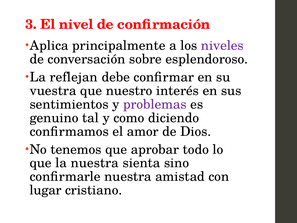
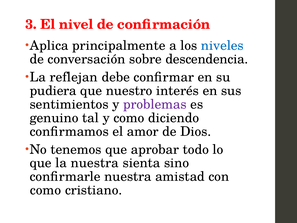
niveles colour: purple -> blue (222, 46)
esplendoroso: esplendoroso -> descendencia (207, 59)
vuestra: vuestra -> pudiera (53, 91)
lugar: lugar -> como (45, 190)
